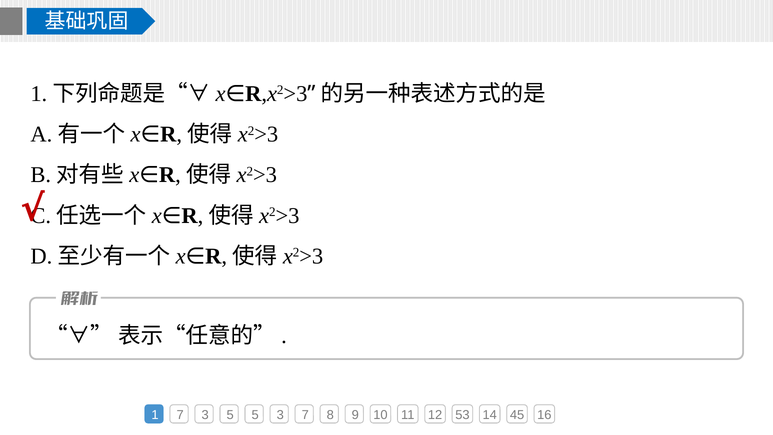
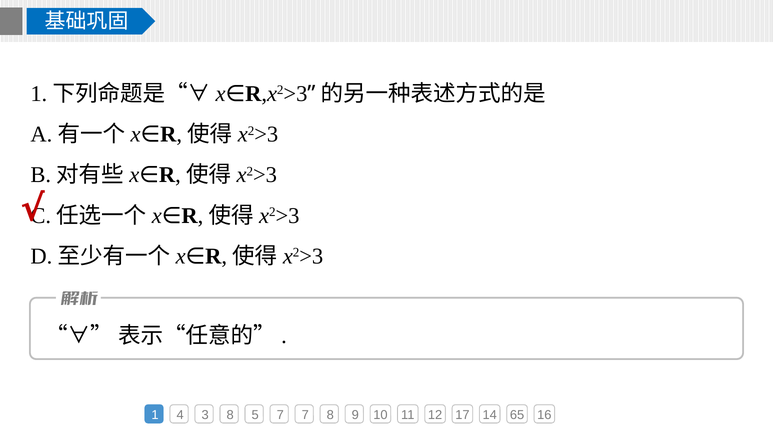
1 7: 7 -> 4 (180, 415)
3 5: 5 -> 8 (230, 415)
5 3: 3 -> 7 (280, 415)
53: 53 -> 17 (462, 415)
45: 45 -> 65 (517, 415)
